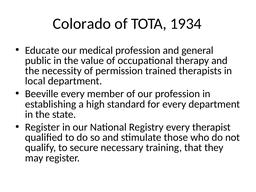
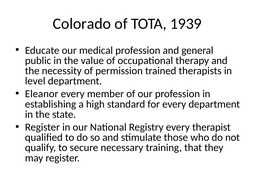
1934: 1934 -> 1939 (186, 24)
local: local -> level (35, 81)
Beeville: Beeville -> Eleanor (42, 94)
